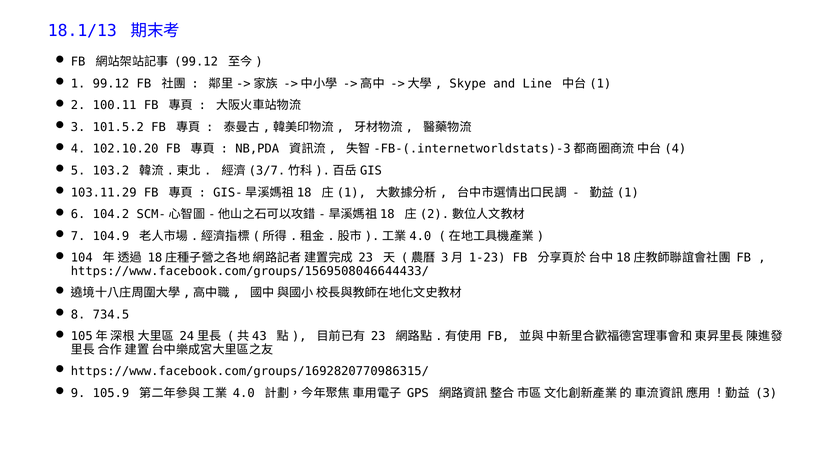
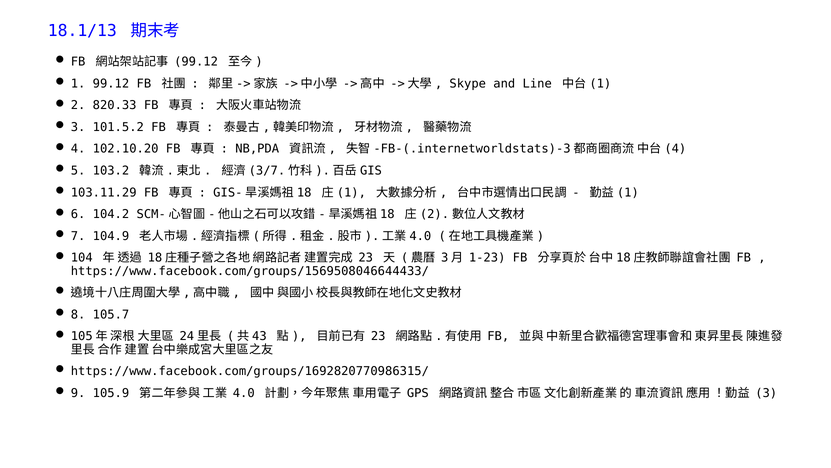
100.11: 100.11 -> 820.33 (115, 105)
734.5: 734.5 -> 105.7 (111, 314)
